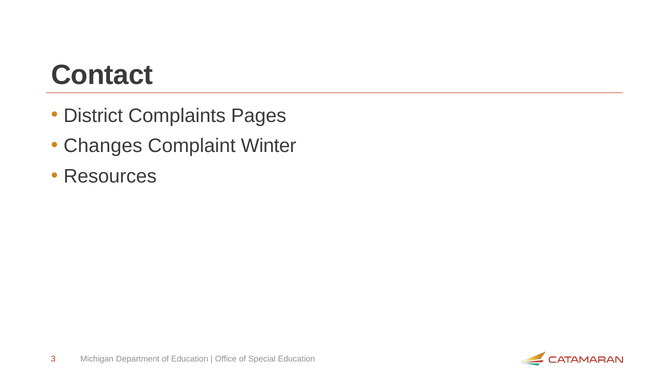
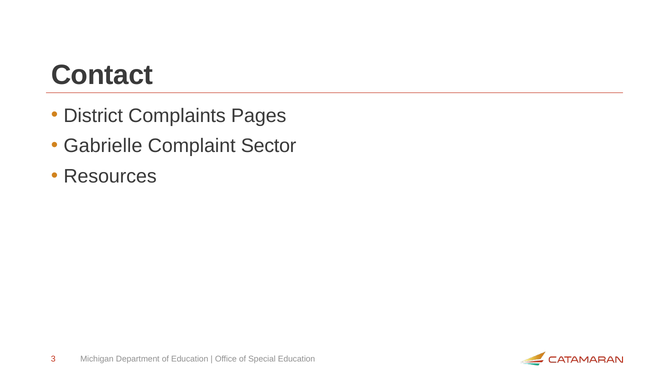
Changes: Changes -> Gabrielle (103, 146)
Winter: Winter -> Sector (269, 146)
